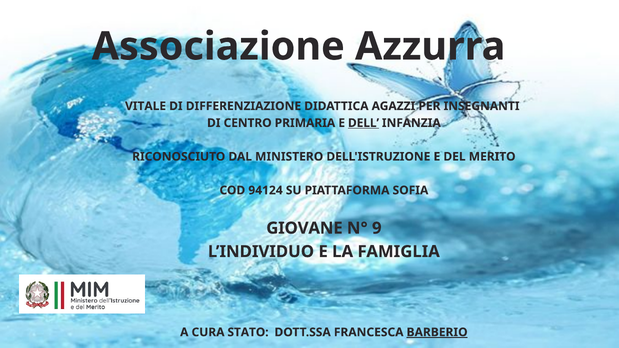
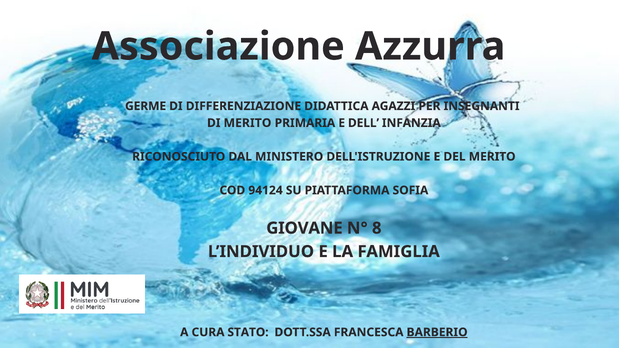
VITALE: VITALE -> GERME (146, 106)
DI CENTRO: CENTRO -> MERITO (248, 123)
DELL underline: present -> none (364, 123)
9: 9 -> 8 (377, 228)
